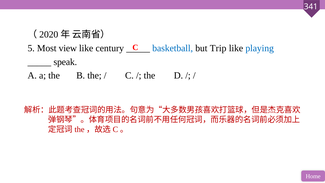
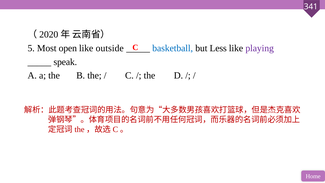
view: view -> open (68, 48)
century: century -> outside (110, 48)
Trip: Trip -> Less (218, 48)
playing colour: blue -> purple (260, 48)
